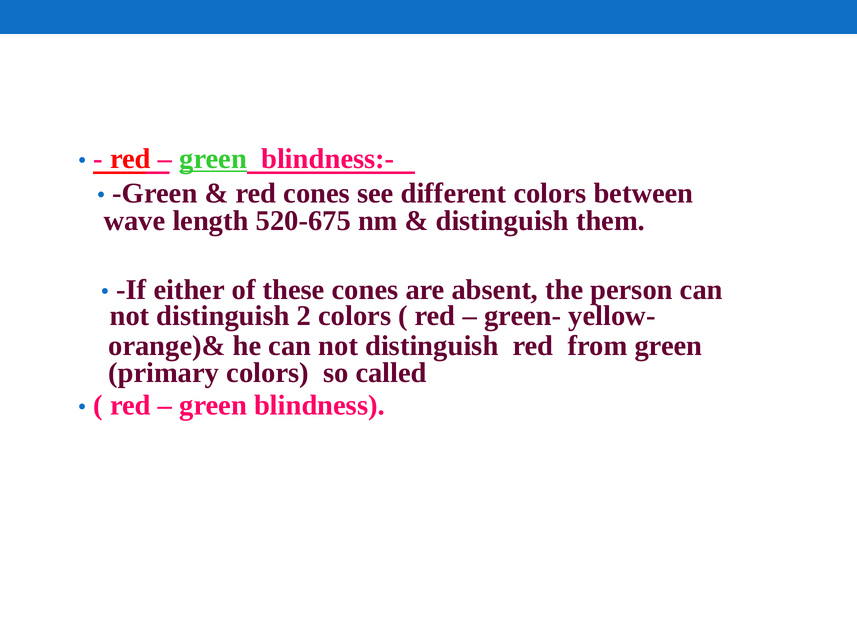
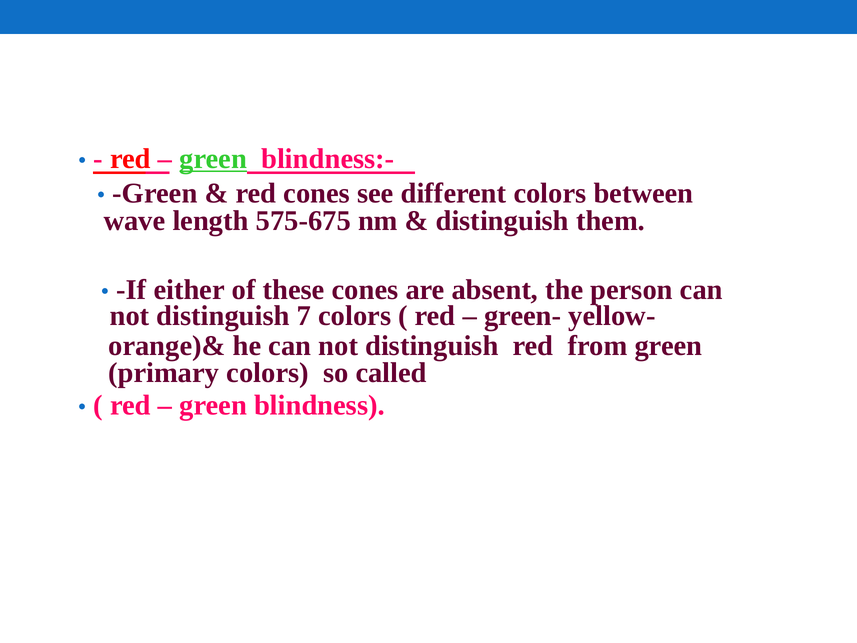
520-675: 520-675 -> 575-675 (303, 221)
2: 2 -> 7 (304, 316)
